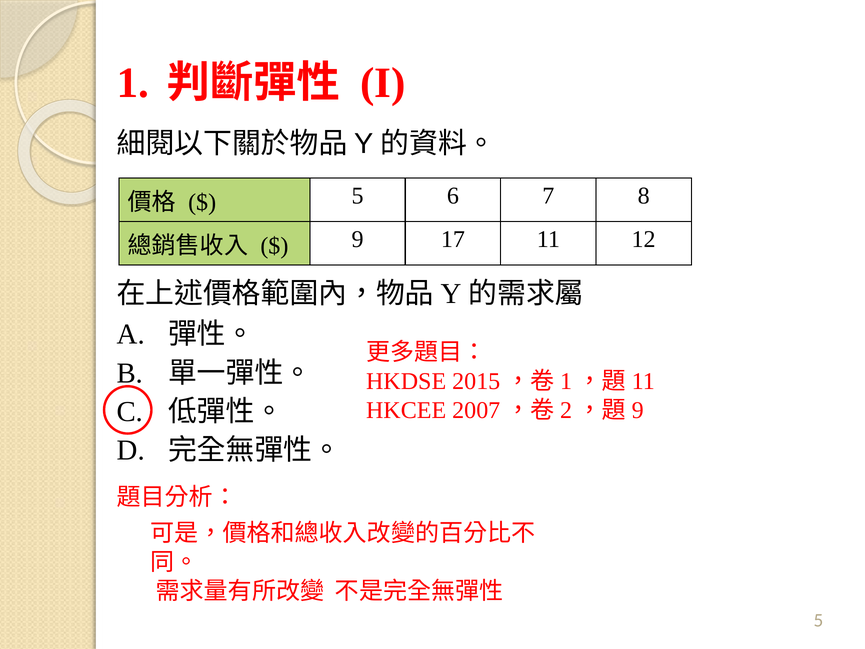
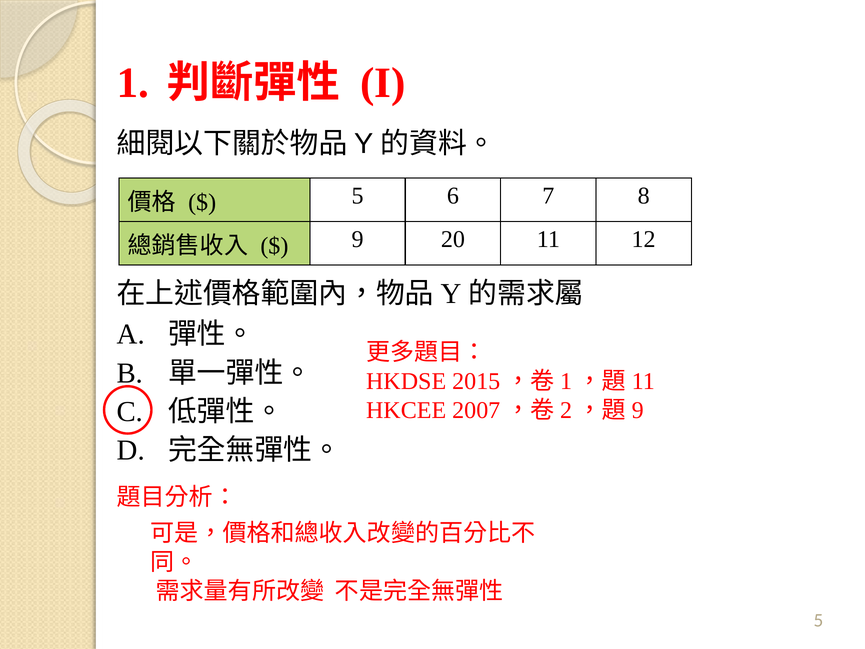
17: 17 -> 20 (453, 239)
